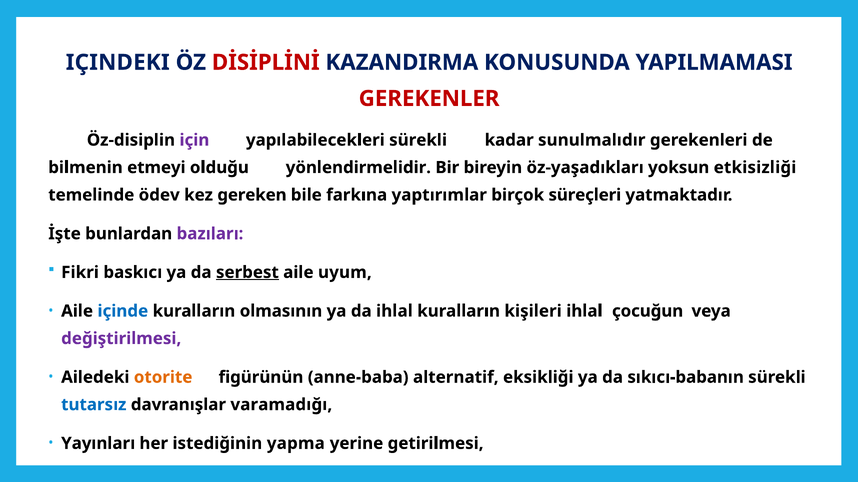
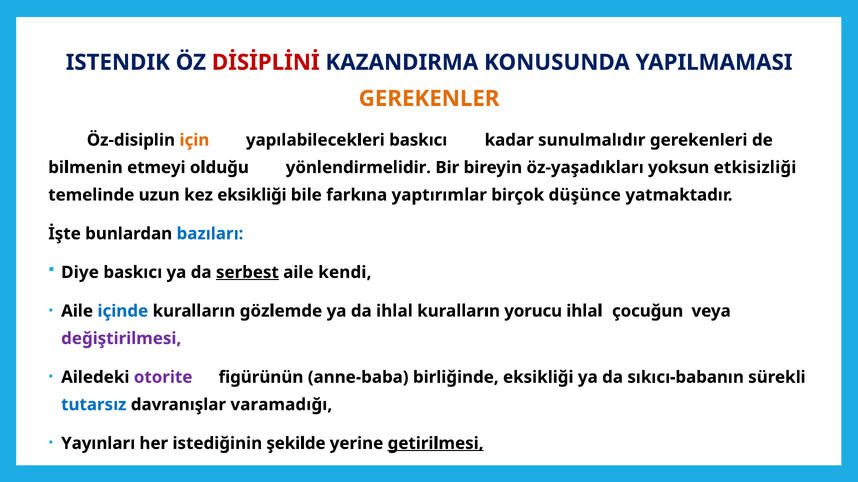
IÇINDEKI: IÇINDEKI -> ISTENDIK (118, 62)
GEREKENLER colour: red -> orange (429, 99)
için colour: purple -> orange (194, 140)
yapılabilecekleri sürekli: sürekli -> baskıcı (418, 140)
ödev: ödev -> uzun (159, 195)
kez gereken: gereken -> eksikliği (252, 195)
süreçleri: süreçleri -> düşünce (585, 195)
bazıları colour: purple -> blue (210, 234)
Fikri: Fikri -> Diye (80, 273)
uyum: uyum -> kendi (345, 273)
olmasının: olmasının -> gözlemde (281, 311)
kişileri: kişileri -> yorucu (533, 311)
otorite colour: orange -> purple (163, 378)
alternatif: alternatif -> birliğinde (456, 378)
yapma: yapma -> şekilde (296, 444)
getirilmesi underline: none -> present (436, 444)
